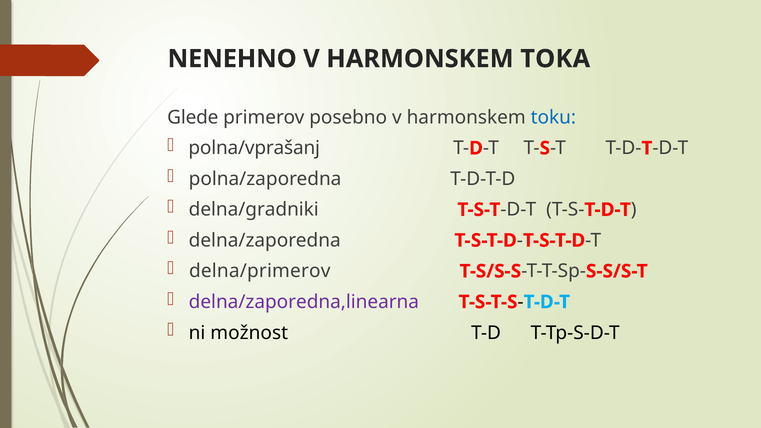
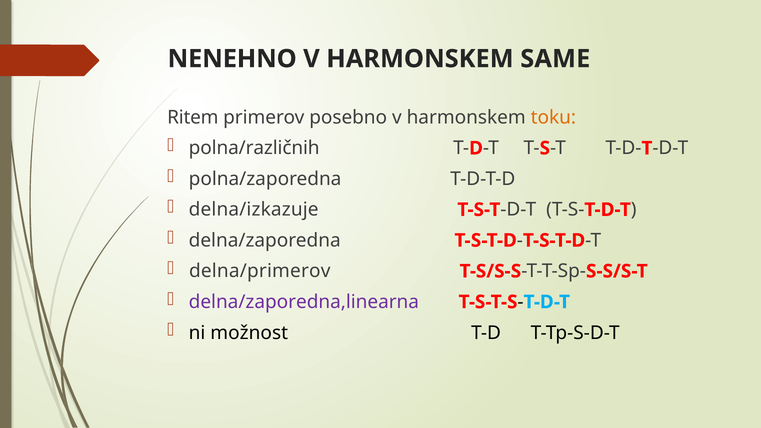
TOKA: TOKA -> SAME (555, 59)
Glede: Glede -> Ritem (193, 117)
toku colour: blue -> orange (553, 117)
polna/vprašanj: polna/vprašanj -> polna/različnih (254, 148)
delna/gradniki: delna/gradniki -> delna/izkazuje (254, 210)
